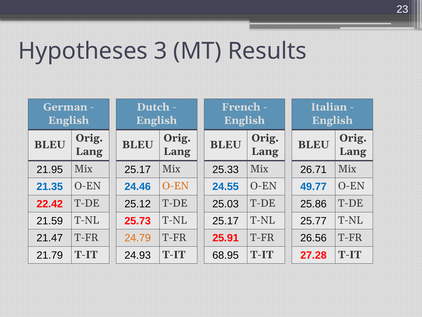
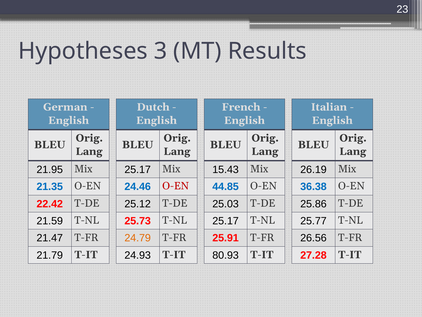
25.33: 25.33 -> 15.43 (226, 169)
26.71: 26.71 -> 26.19 (313, 169)
O-EN colour: orange -> red (176, 186)
24.55: 24.55 -> 44.85 (226, 186)
49.77: 49.77 -> 36.38 (313, 186)
68.95: 68.95 -> 80.93 (226, 255)
